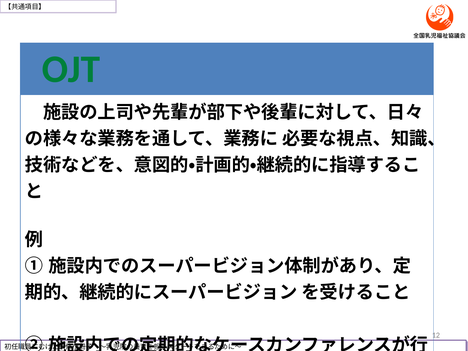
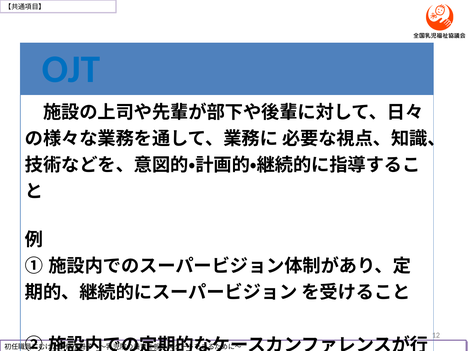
OJT colour: green -> blue (71, 69)
